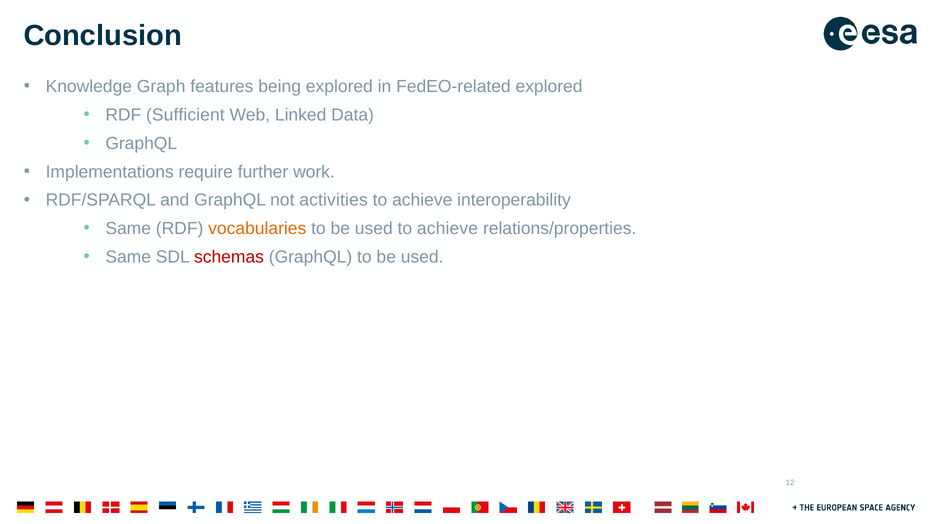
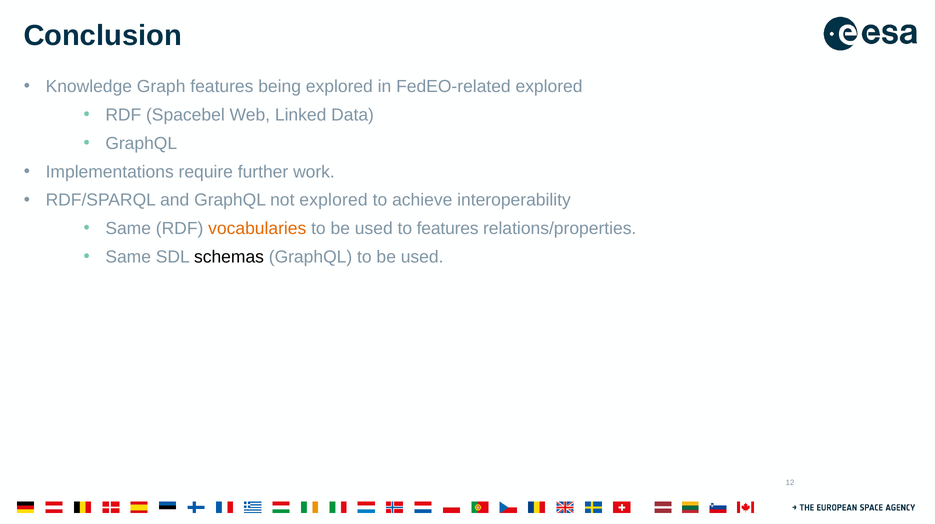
Sufficient: Sufficient -> Spacebel (185, 115)
not activities: activities -> explored (334, 200)
used to achieve: achieve -> features (448, 229)
schemas colour: red -> black (229, 257)
